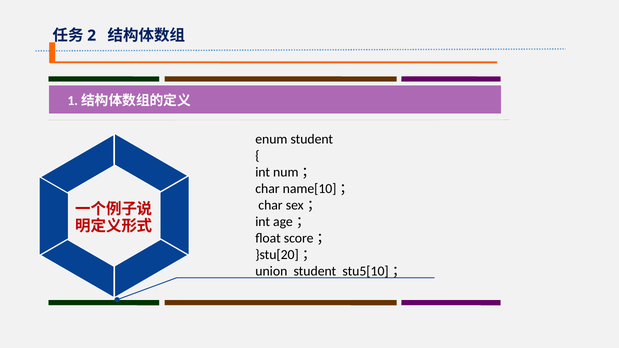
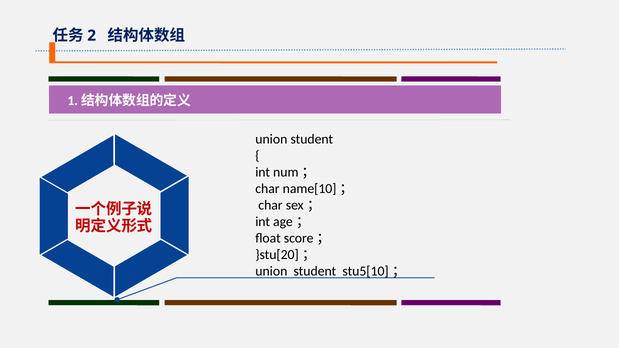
enum: enum -> union (271, 139)
